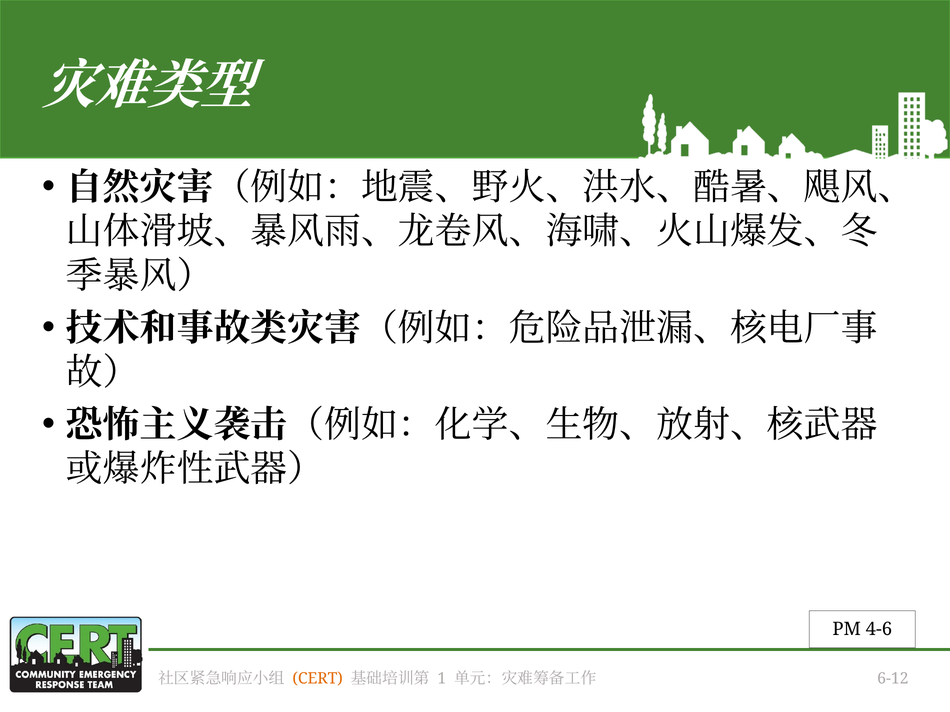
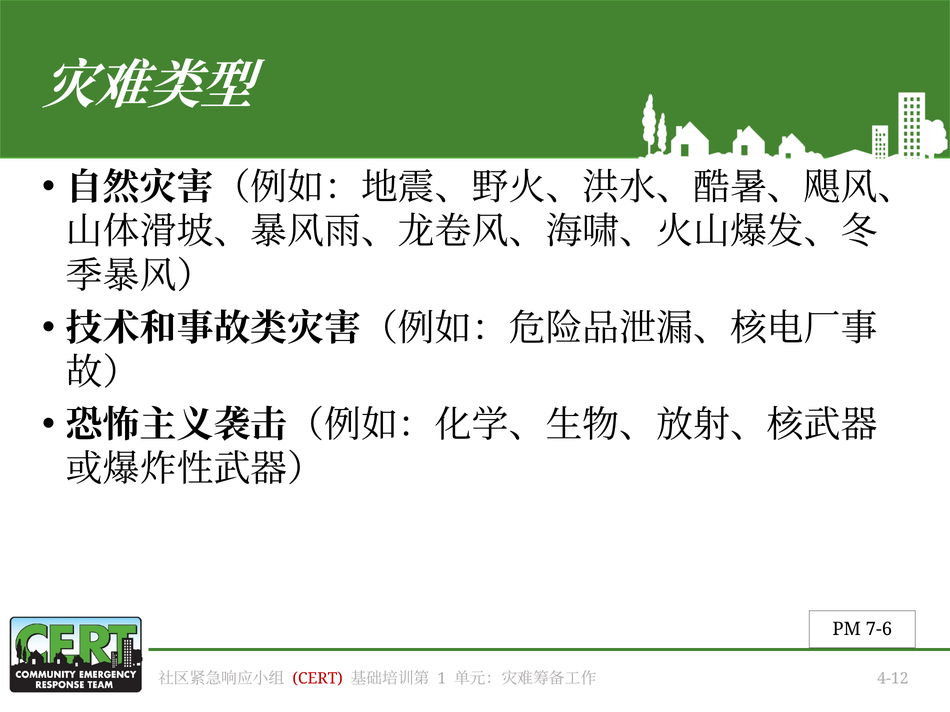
4-6: 4-6 -> 7-6 (879, 629)
CERT colour: orange -> red (318, 679)
6-12: 6-12 -> 4-12 (893, 679)
